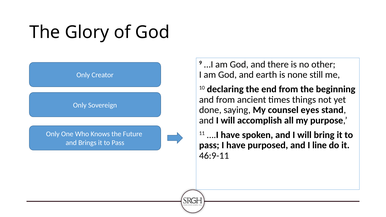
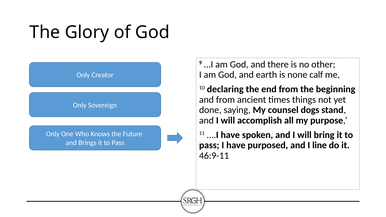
still: still -> calf (316, 75)
eyes: eyes -> dogs (310, 110)
